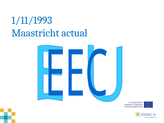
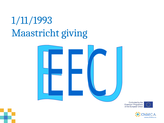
actual: actual -> giving (74, 33)
